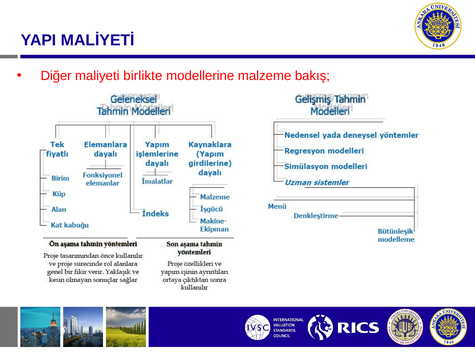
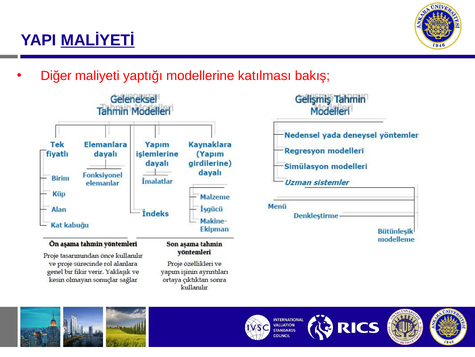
MALİYETİ underline: none -> present (98, 40)
birlikte: birlikte -> yaptığı (143, 76)
malzeme: malzeme -> katılması (265, 76)
